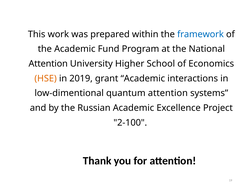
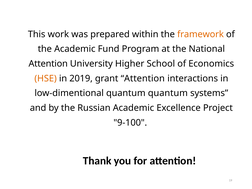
framework colour: blue -> orange (201, 34)
grant Academic: Academic -> Attention (143, 78)
quantum attention: attention -> quantum (168, 93)
2-100: 2-100 -> 9-100 (130, 123)
